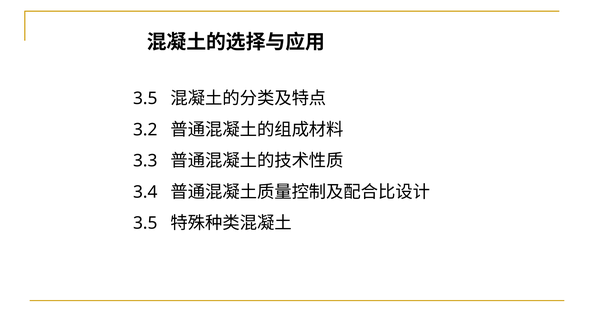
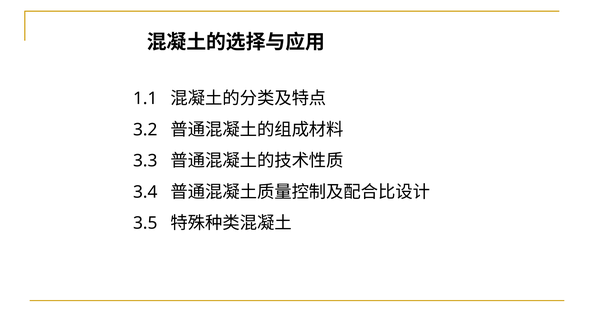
3.5: 3.5 -> 1.1 (145, 98)
